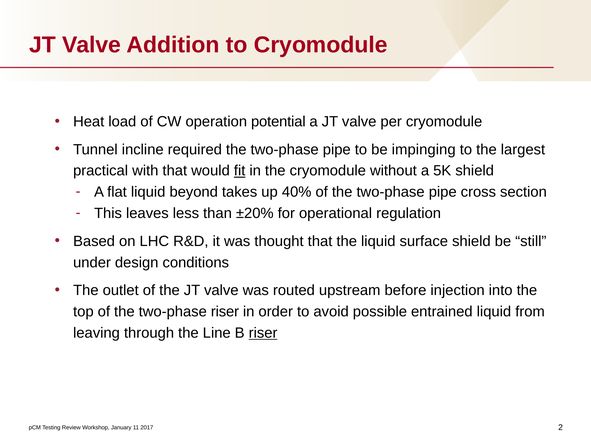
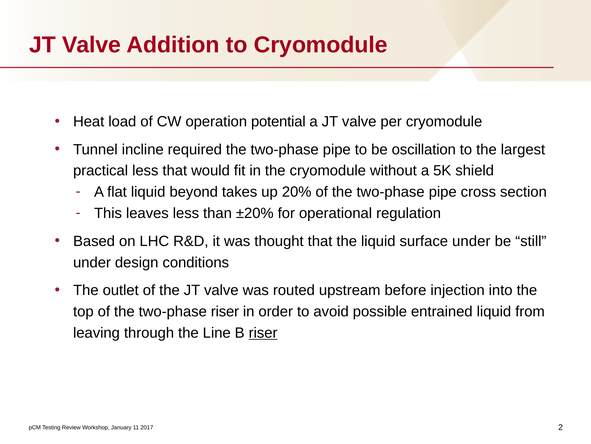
impinging: impinging -> oscillation (424, 149)
practical with: with -> less (145, 170)
fit underline: present -> none (240, 170)
40%: 40% -> 20% (297, 192)
surface shield: shield -> under (471, 241)
